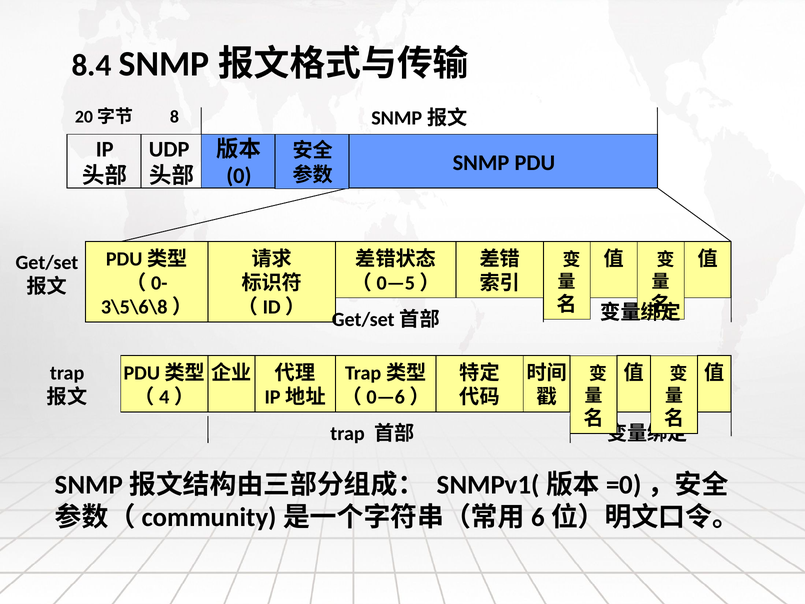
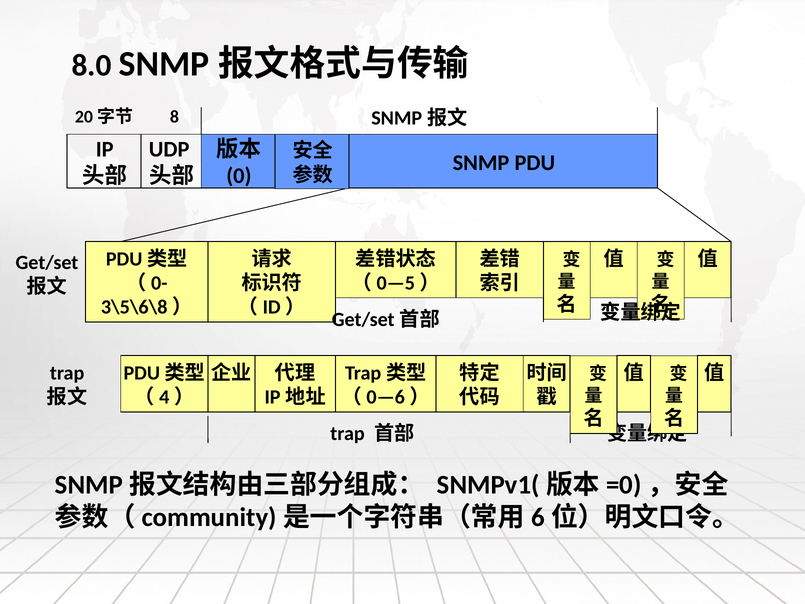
8.4: 8.4 -> 8.0 (92, 65)
